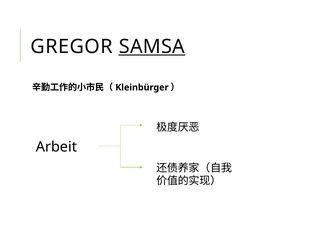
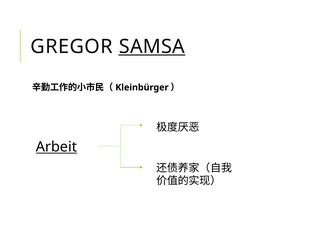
Arbeit underline: none -> present (56, 147)
